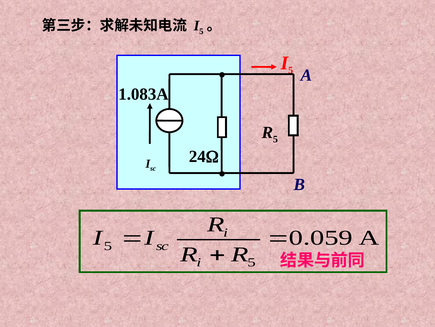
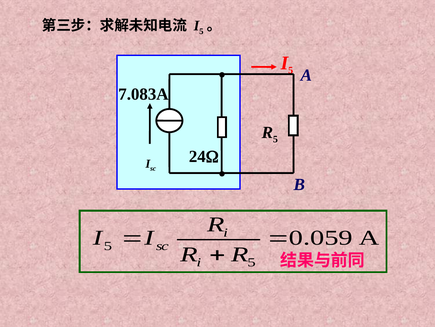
1.083A: 1.083A -> 7.083A (143, 94)
